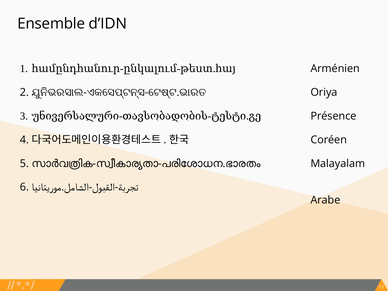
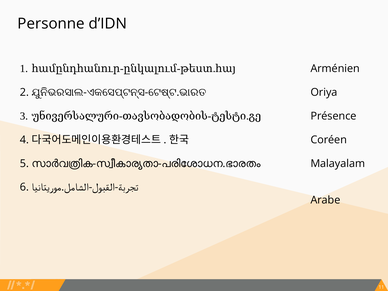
Ensemble: Ensemble -> Personne (51, 24)
